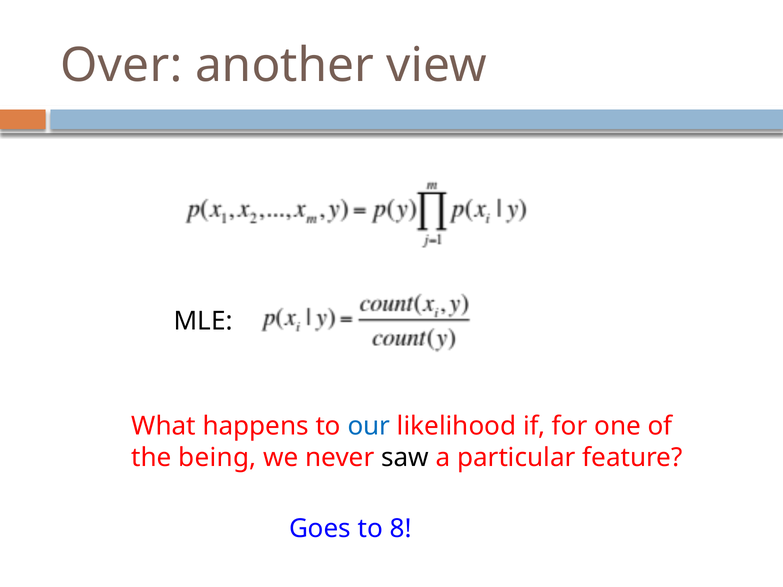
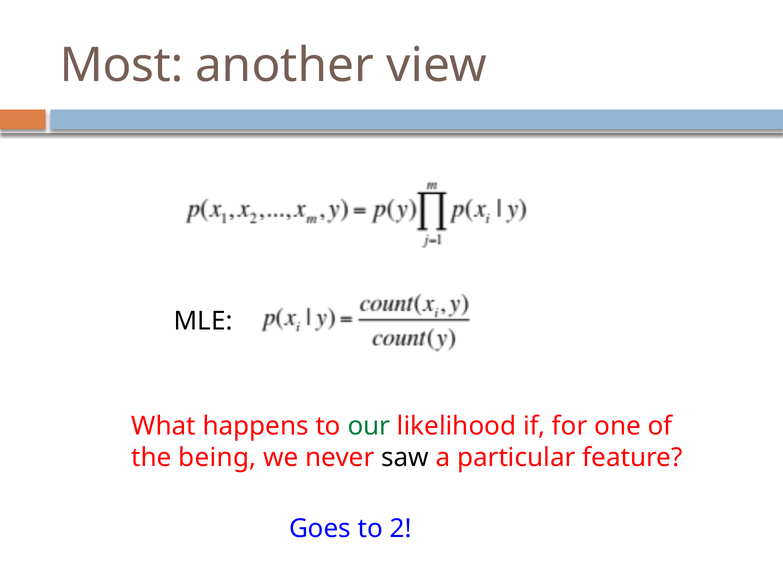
Over: Over -> Most (122, 65)
our colour: blue -> green (369, 426)
8: 8 -> 2 (401, 529)
